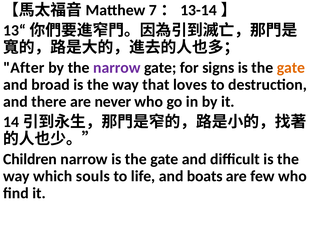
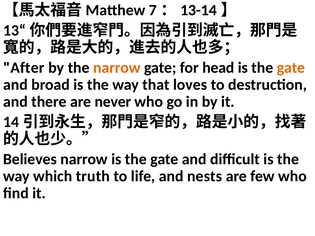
narrow colour: purple -> orange (117, 68)
signs: signs -> head (218, 68)
Children: Children -> Believes (30, 159)
souls: souls -> truth (93, 176)
boats: boats -> nests (205, 176)
